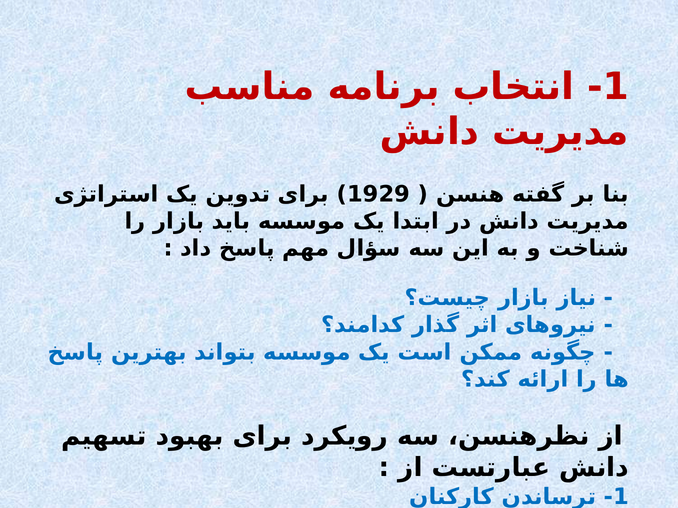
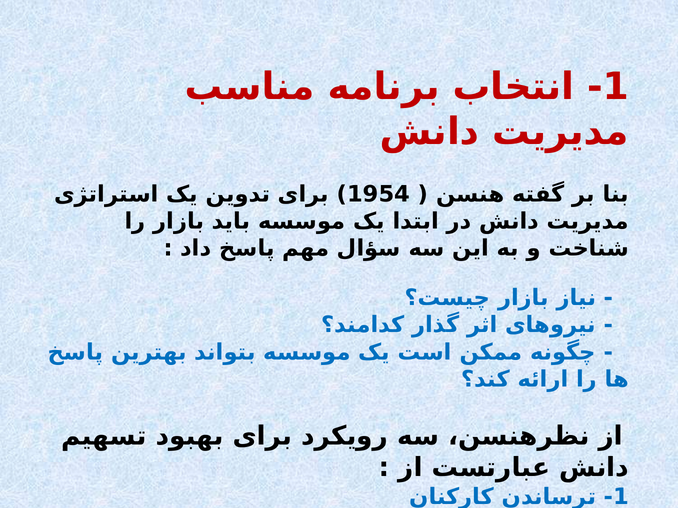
1929: 1929 -> 1954 (379, 194)
